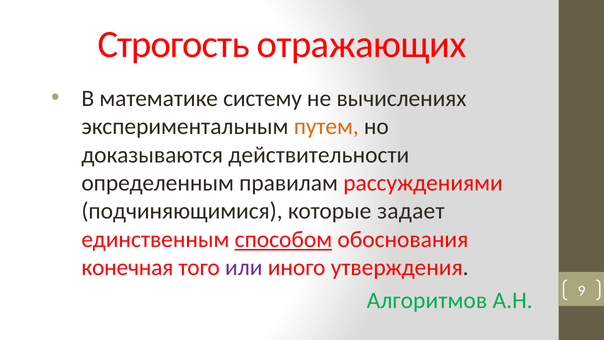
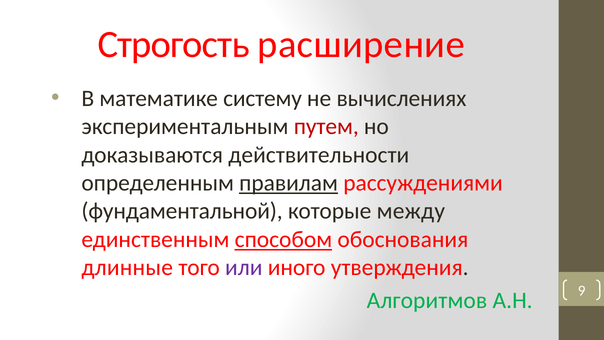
отражающих: отражающих -> расширение (361, 45)
путем colour: orange -> red (326, 126)
правилам underline: none -> present (289, 183)
подчиняющимися: подчиняющимися -> фундаментальной (182, 211)
задает: задает -> между (411, 211)
конечная: конечная -> длинные (127, 267)
